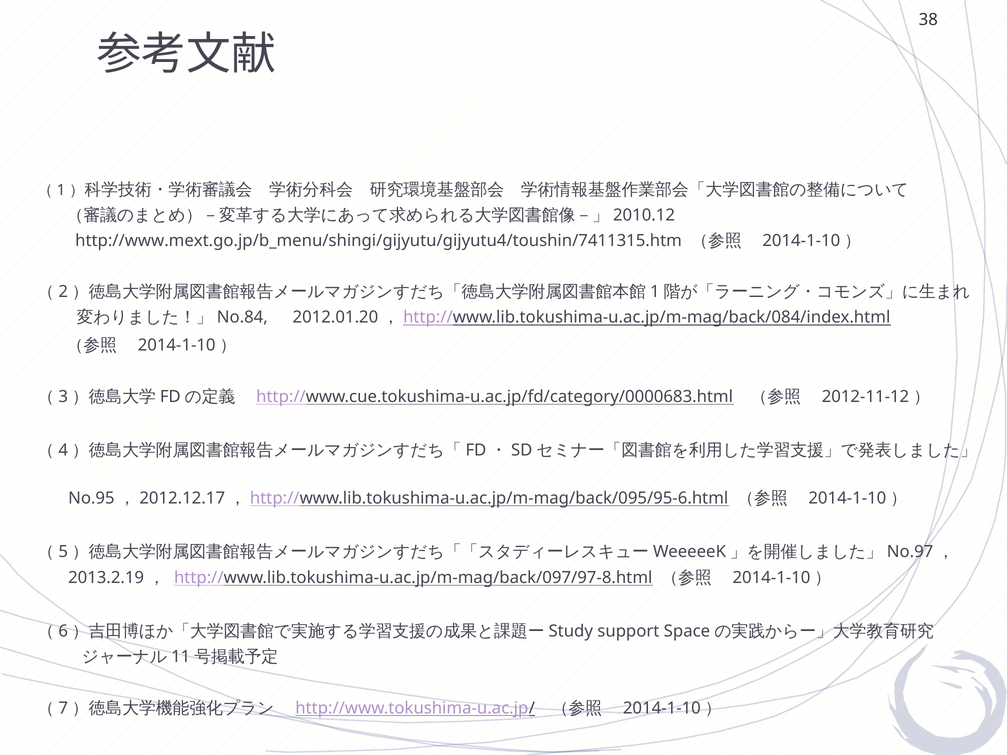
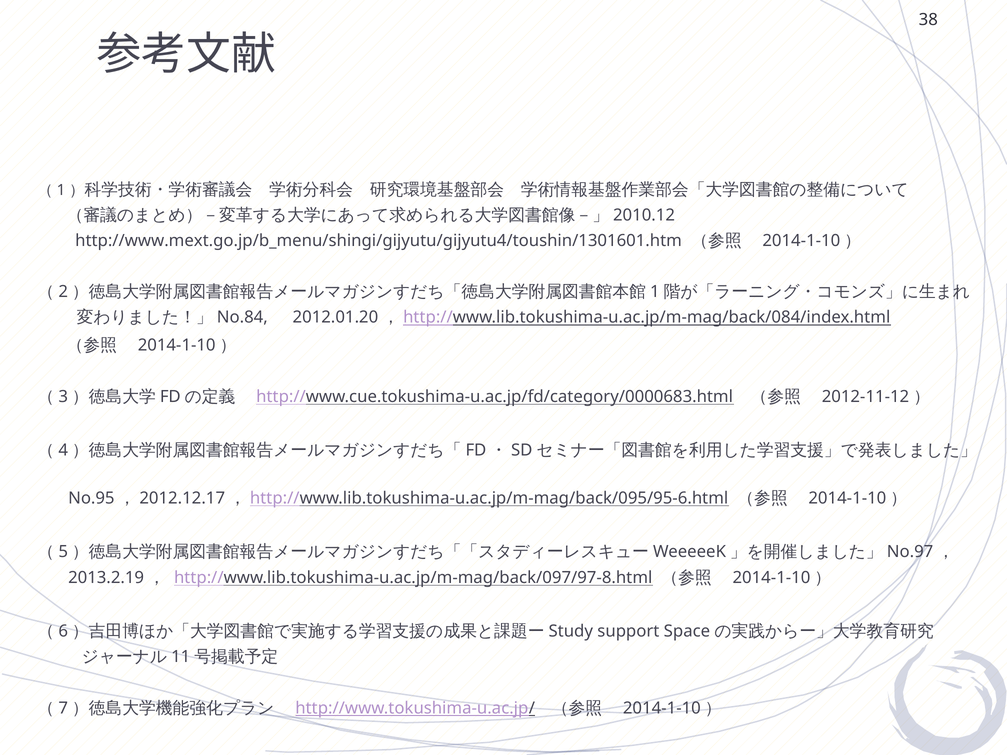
http://www.mext.go.jp/b_menu/shingi/gijyutu/gijyutu4/toushin/7411315.htm: http://www.mext.go.jp/b_menu/shingi/gijyutu/gijyutu4/toushin/7411315.htm -> http://www.mext.go.jp/b_menu/shingi/gijyutu/gijyutu4/toushin/1301601.htm (379, 241)
